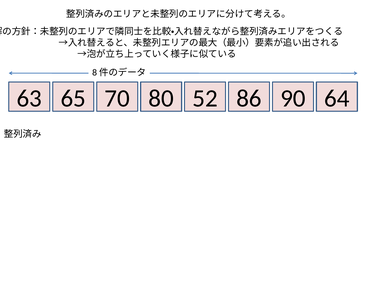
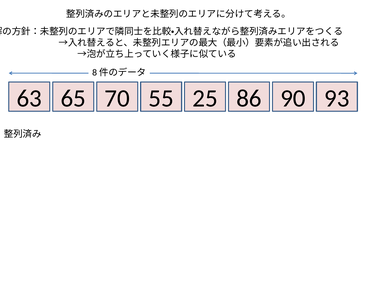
80: 80 -> 55 (161, 98)
52: 52 -> 25 (205, 98)
64: 64 -> 93 (337, 98)
